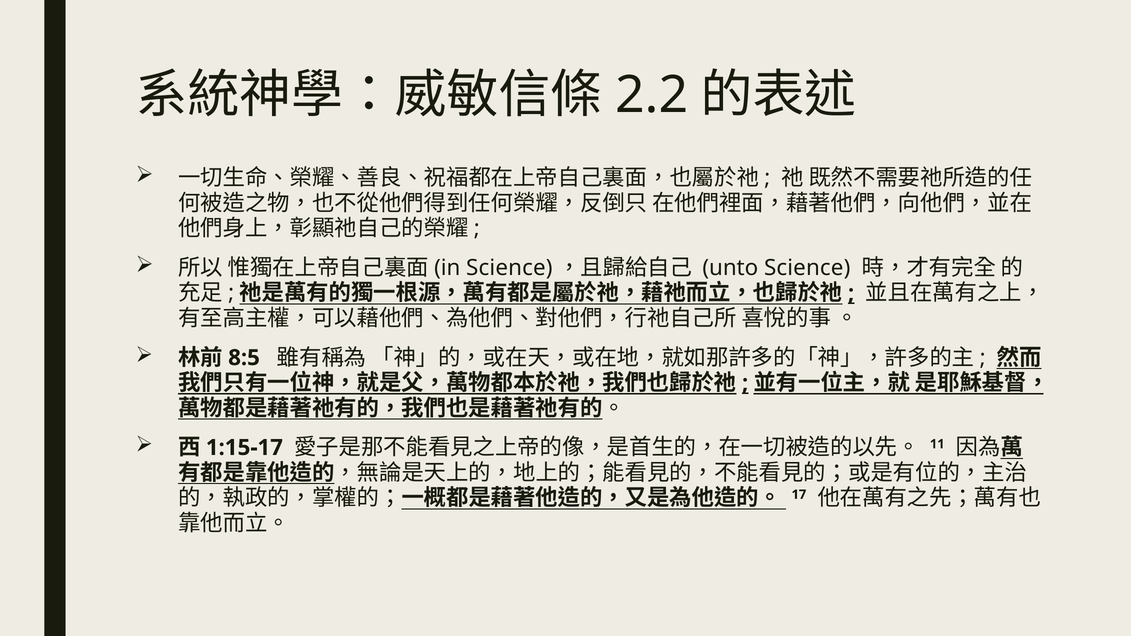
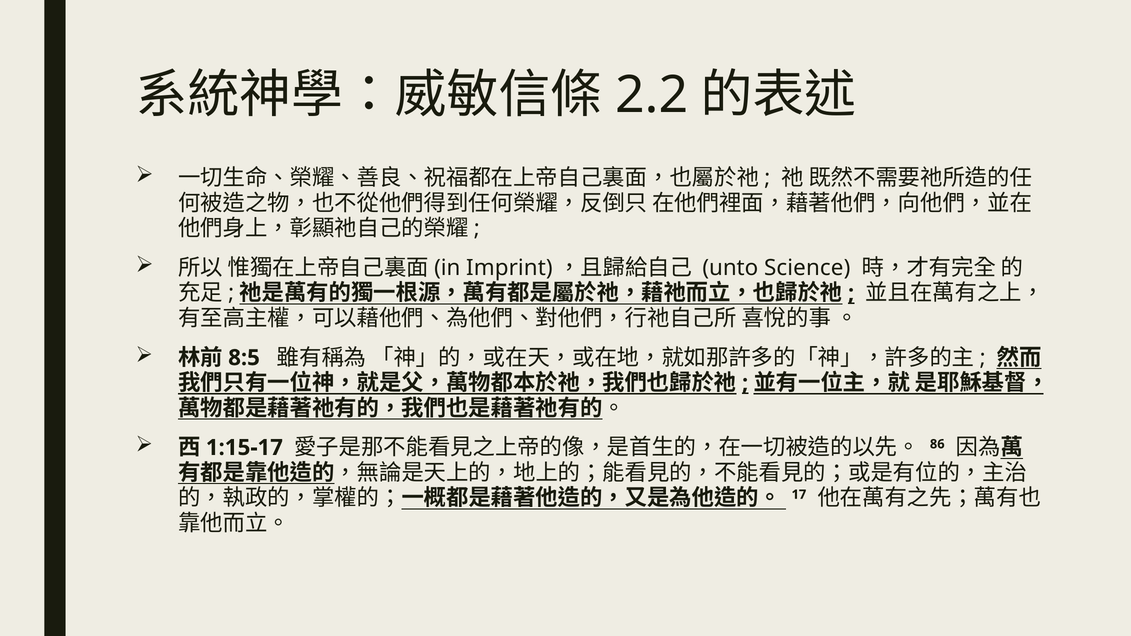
Science: Science -> Imprint (509, 268)
11: 11 -> 86 (937, 444)
